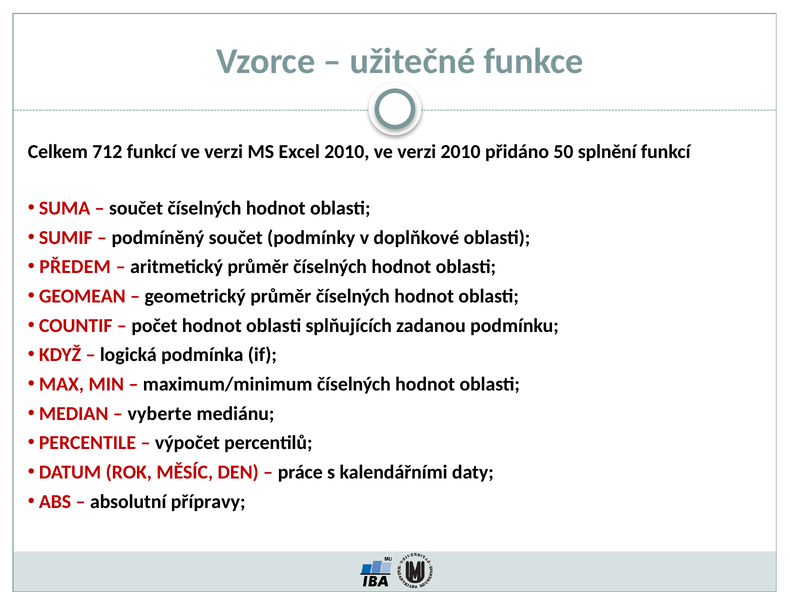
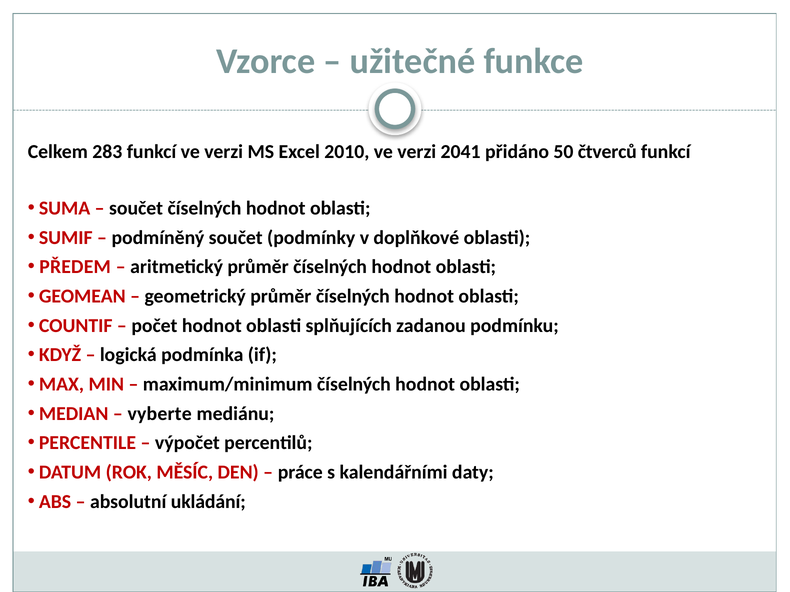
712: 712 -> 283 (107, 152)
verzi 2010: 2010 -> 2041 (461, 152)
splnění: splnění -> čtverců (607, 152)
přípravy: přípravy -> ukládání (208, 502)
